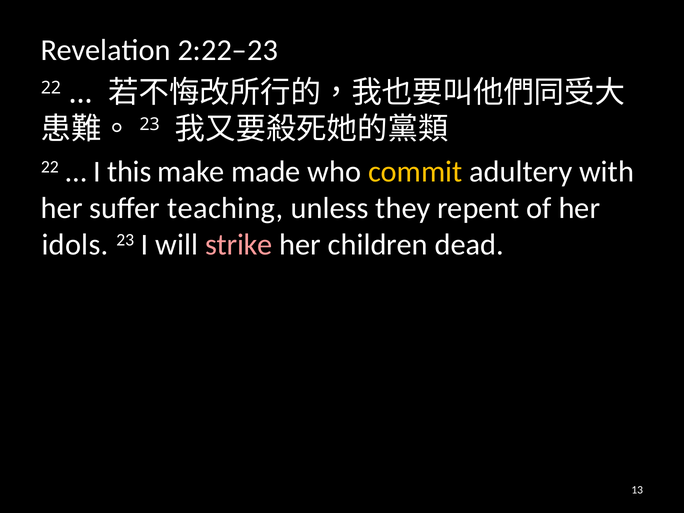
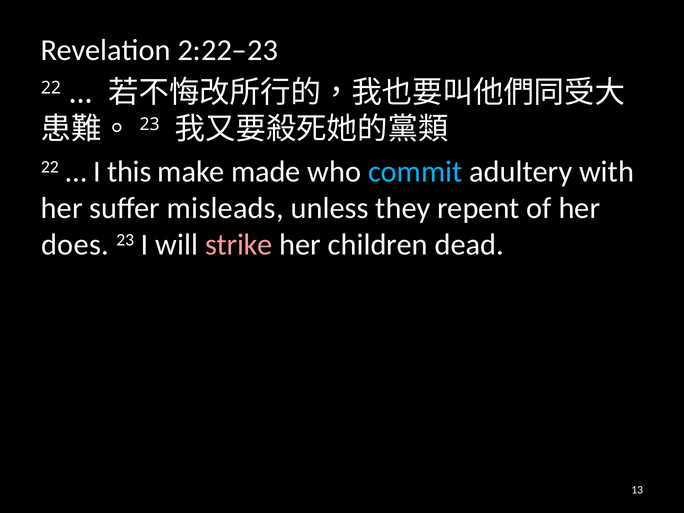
commit colour: yellow -> light blue (415, 172)
teaching: teaching -> misleads (225, 208)
idols: idols -> does (75, 245)
